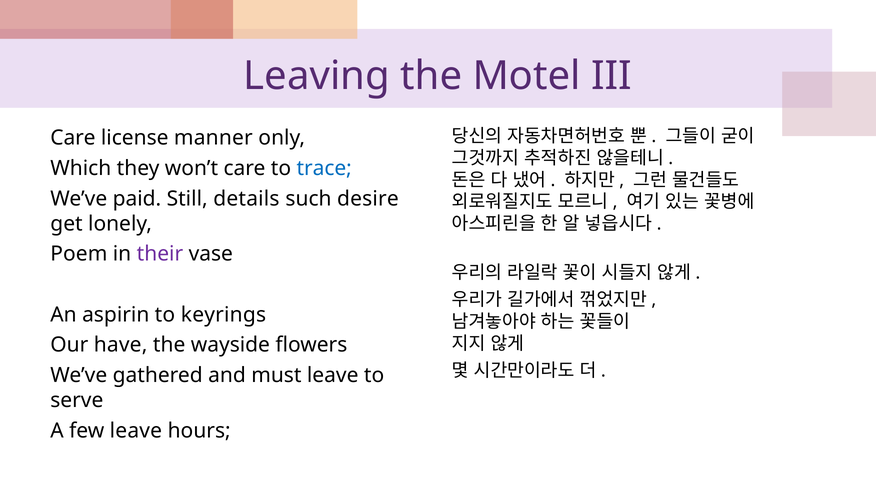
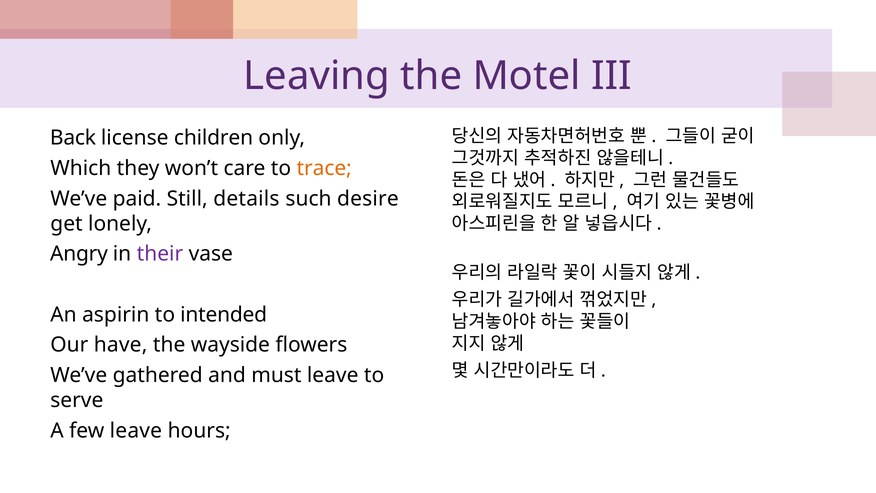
Care: Care -> Back (73, 138)
manner: manner -> children (214, 138)
trace colour: blue -> orange (324, 168)
Poem: Poem -> Angry (79, 254)
keyrings: keyrings -> intended (224, 315)
